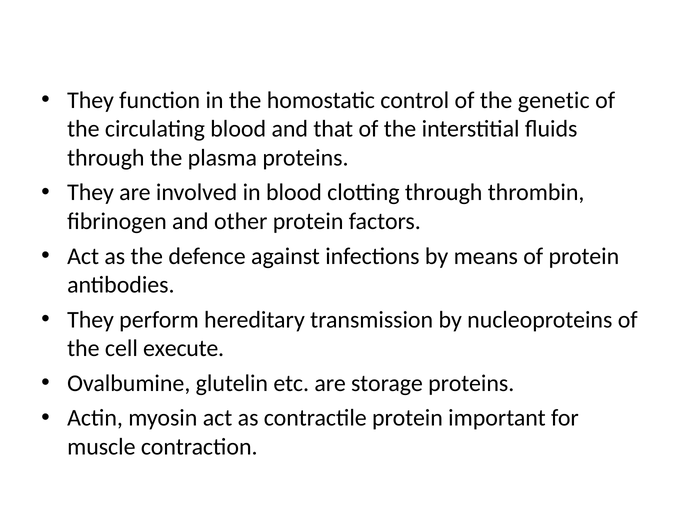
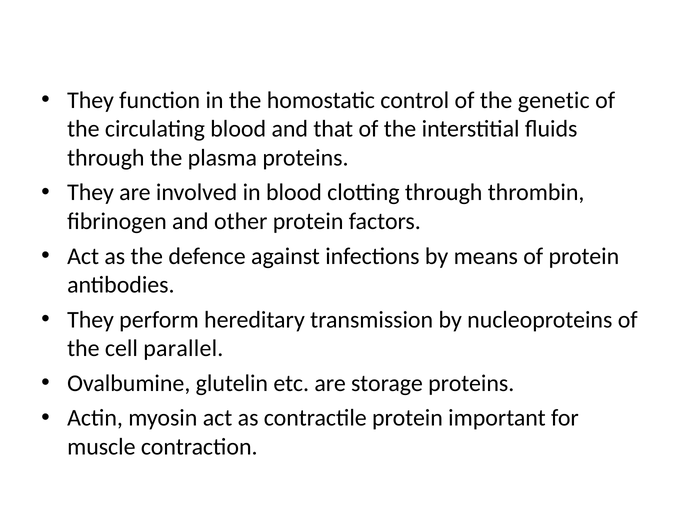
execute: execute -> parallel (183, 348)
